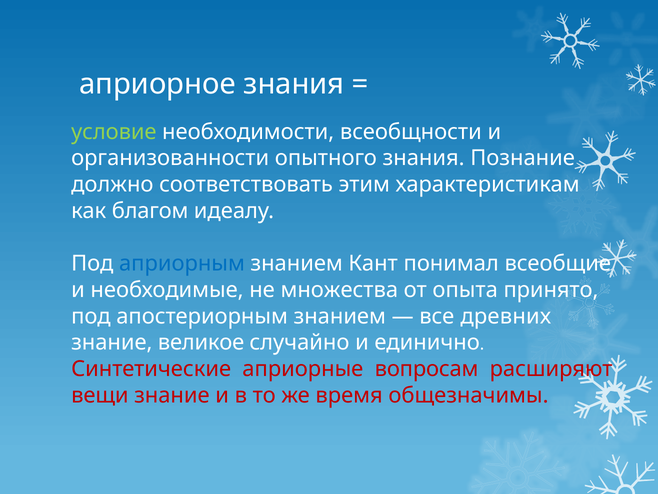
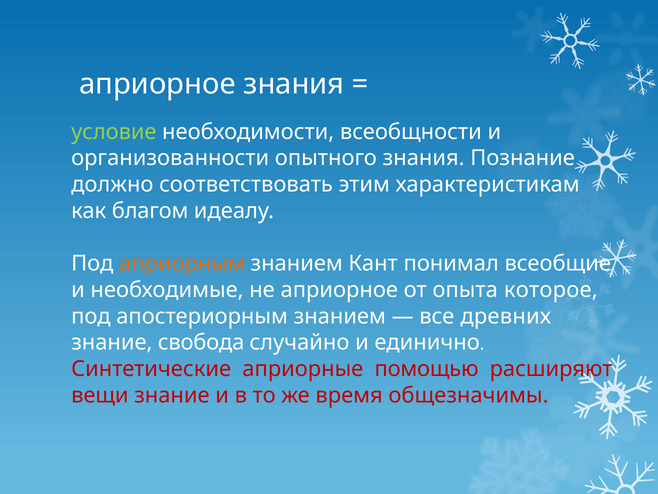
априорным colour: blue -> orange (182, 263)
не множества: множества -> априорное (339, 290)
принято: принято -> которое (551, 290)
великое: великое -> свобода (201, 342)
вопросам: вопросам -> помощью (427, 369)
